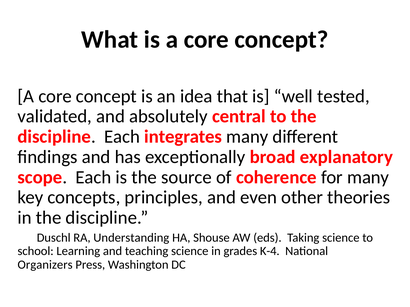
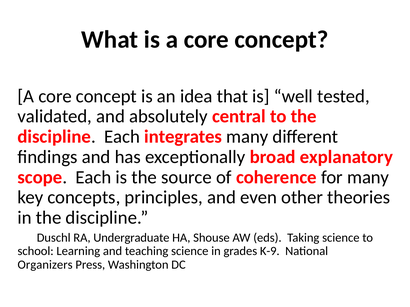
Understanding: Understanding -> Undergraduate (131, 238)
K-4: K-4 -> K-9 (270, 252)
